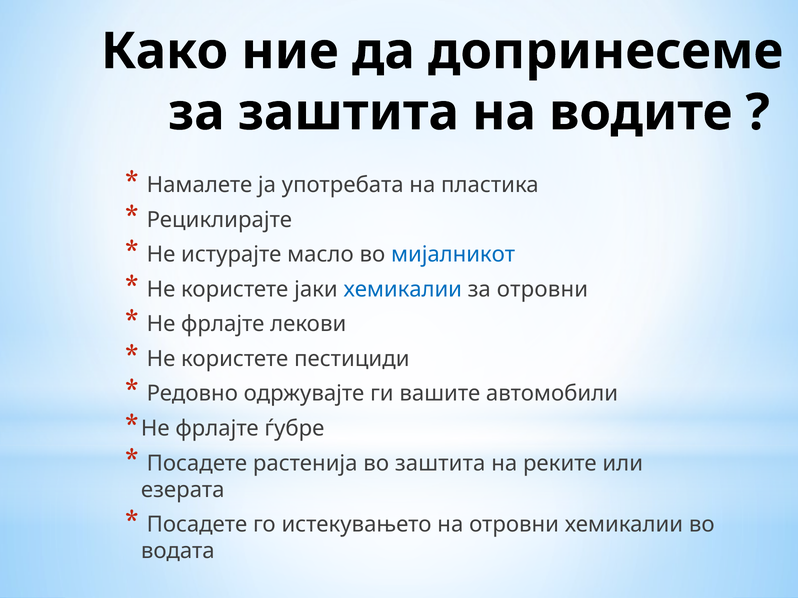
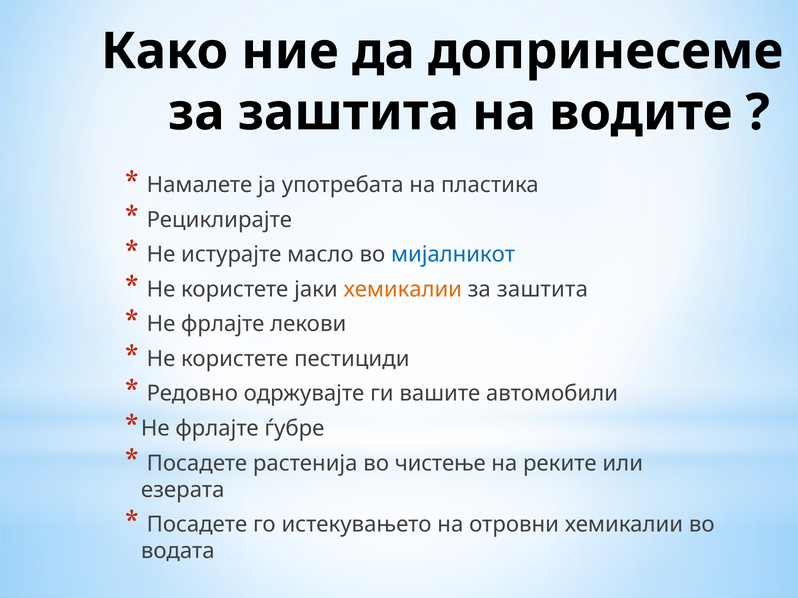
хемикалии colour: blue -> orange (403, 290)
отровни: отровни -> заштита (542, 290)
во заштита: заштита -> чистење (440, 464)
